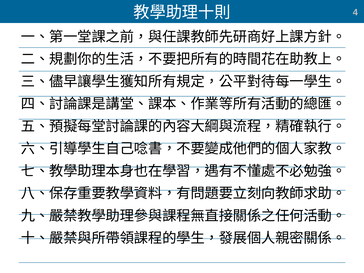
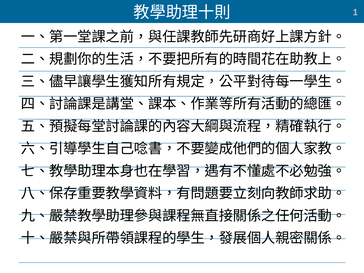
4: 4 -> 1 (355, 12)
